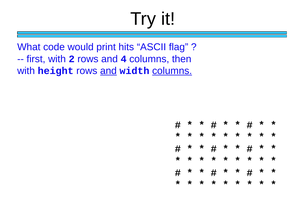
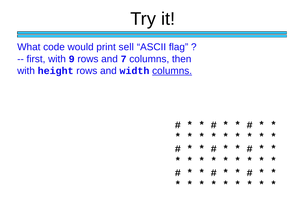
hits: hits -> sell (126, 47)
2: 2 -> 9 (72, 59)
4: 4 -> 7 (124, 59)
and underline: present -> none (108, 71)
